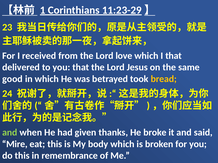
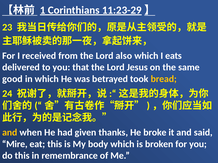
love: love -> also (124, 56)
I that: that -> eats (174, 56)
and colour: light green -> yellow (10, 133)
